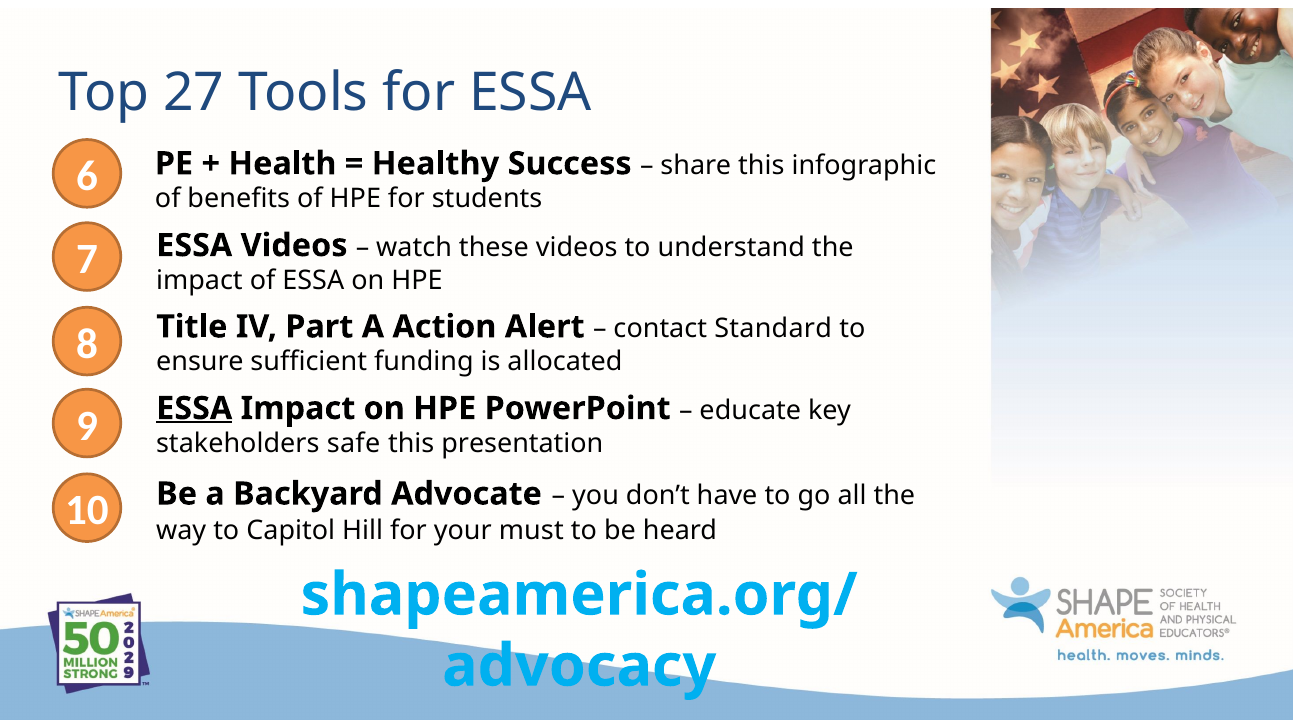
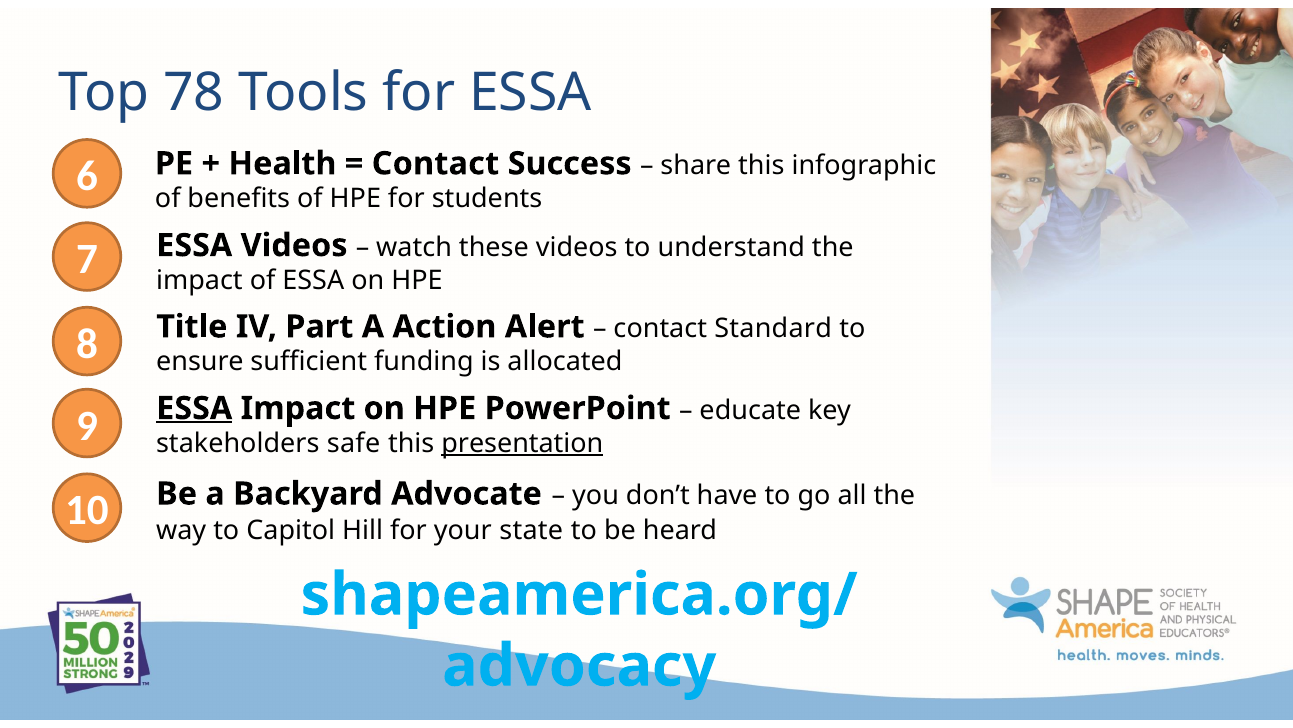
27: 27 -> 78 (194, 93)
Healthy: Healthy -> Contact (435, 164)
presentation underline: none -> present (522, 443)
must: must -> state (531, 530)
